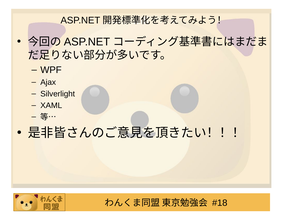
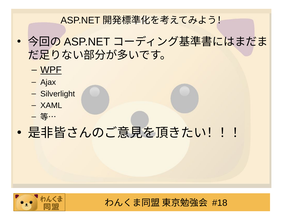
WPF underline: none -> present (51, 70)
